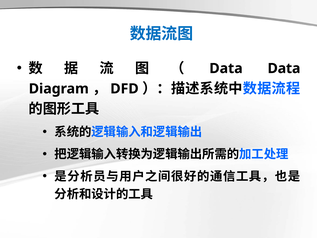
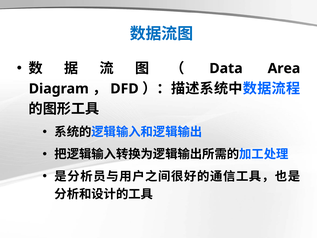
Data: Data -> Area (284, 68)
